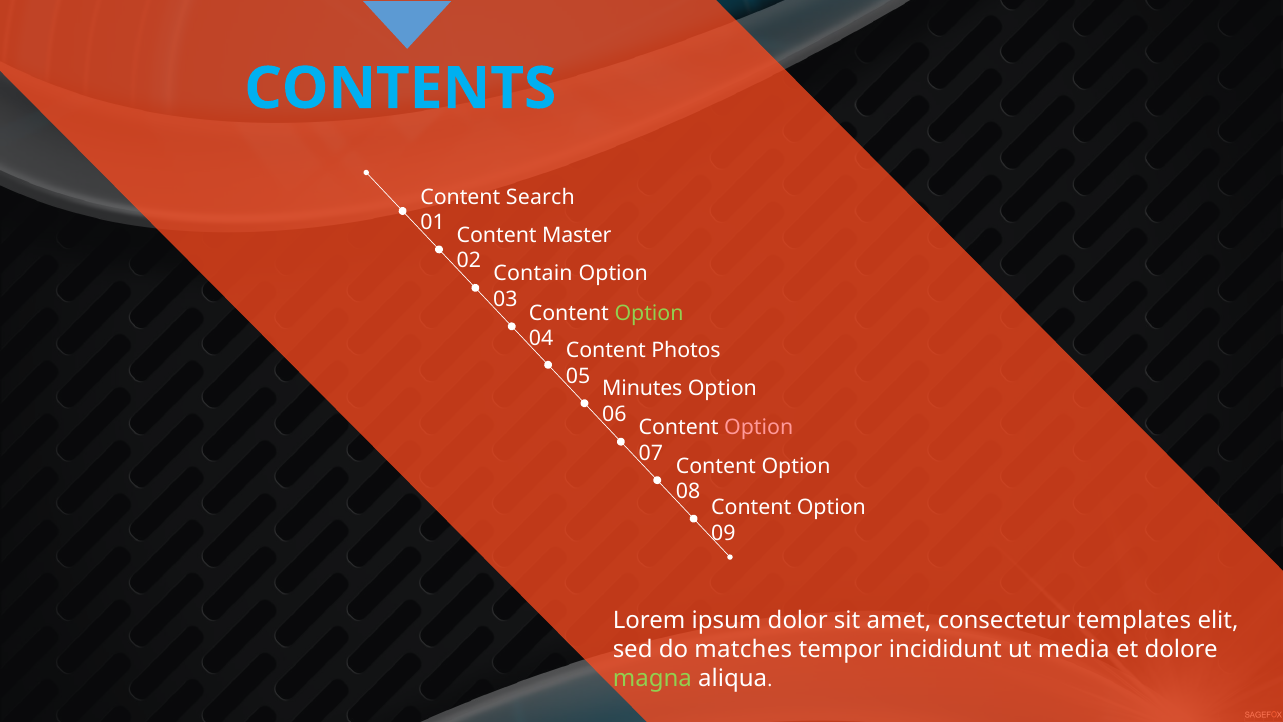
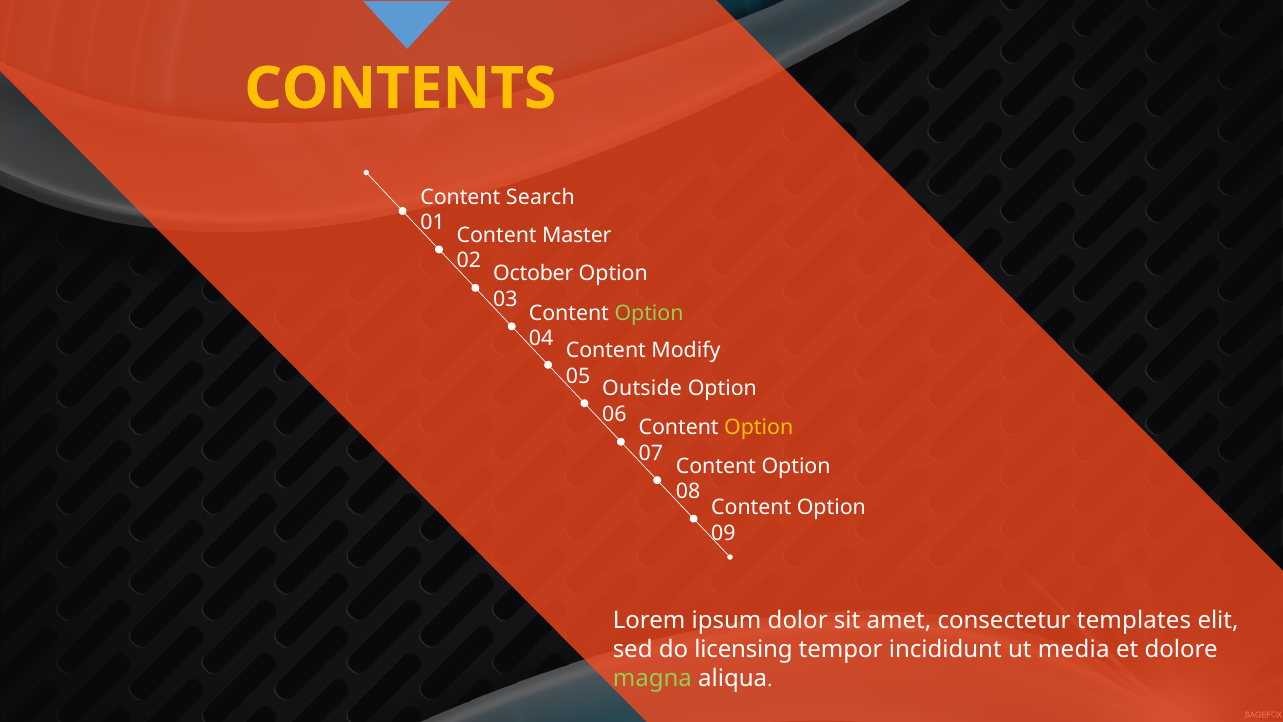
CONTENTS colour: light blue -> yellow (400, 89)
Contain: Contain -> October (533, 273)
Photos: Photos -> Modify (686, 351)
Minutes: Minutes -> Outside (642, 389)
Option colour: pink -> yellow (759, 428)
matches: matches -> licensing (744, 650)
